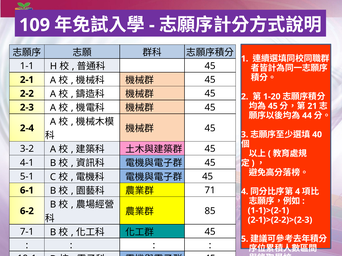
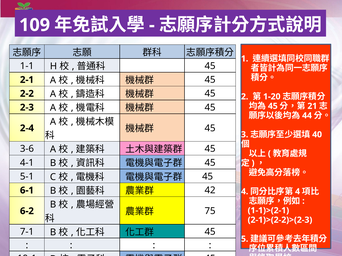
3-2: 3-2 -> 3-6 (27, 149)
71: 71 -> 42 (210, 191)
85: 85 -> 75 (210, 211)
